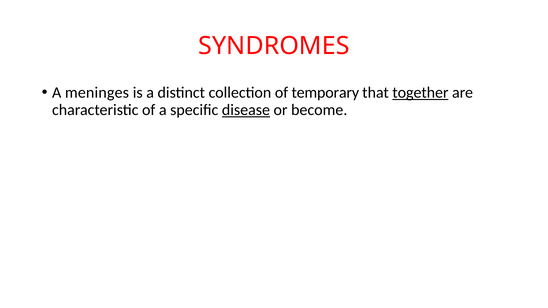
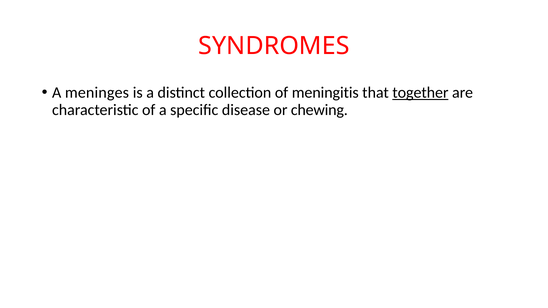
temporary: temporary -> meningitis (325, 93)
disease underline: present -> none (246, 110)
become: become -> chewing (319, 110)
